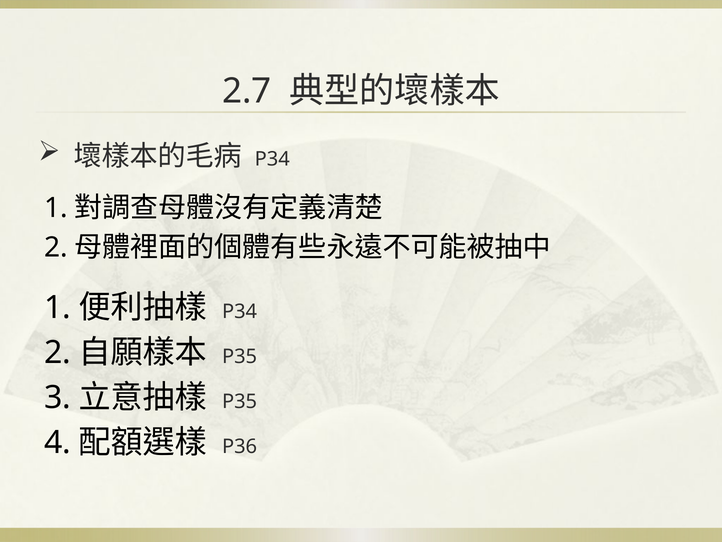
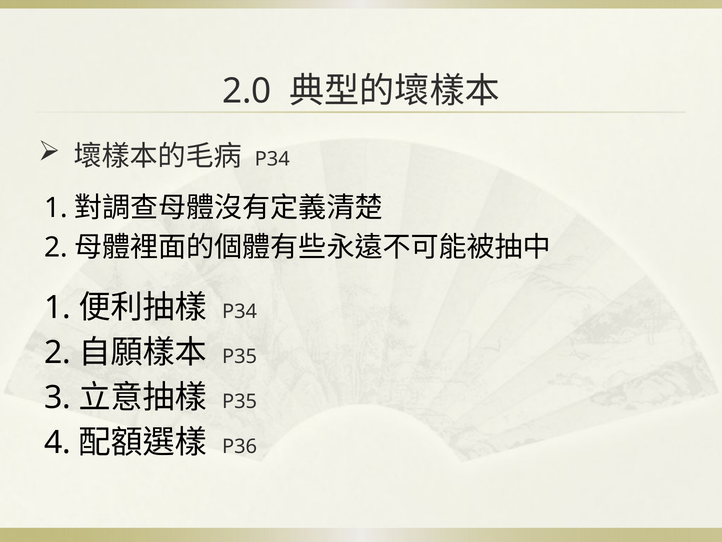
2.7: 2.7 -> 2.0 (247, 91)
